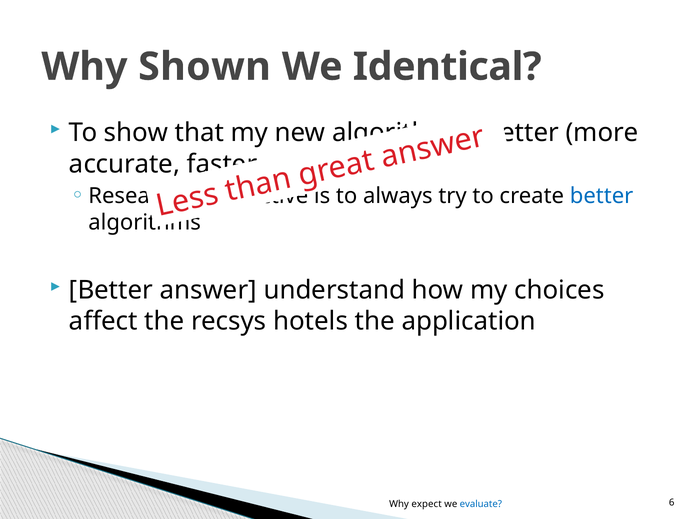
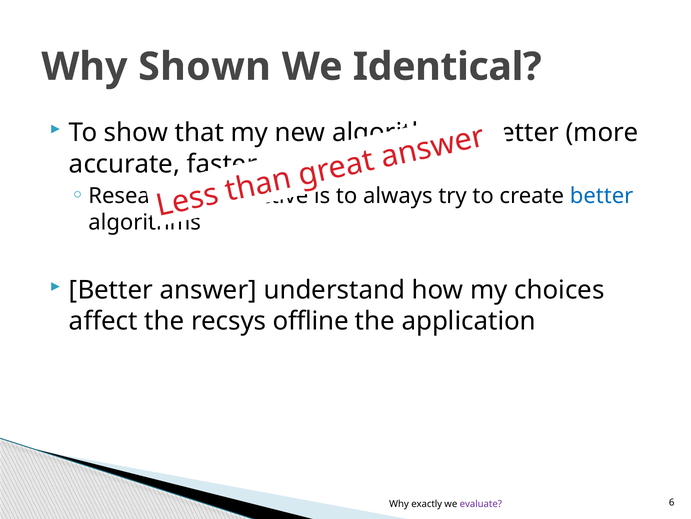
hotels: hotels -> offline (311, 321)
expect: expect -> exactly (427, 503)
evaluate colour: blue -> purple (481, 503)
